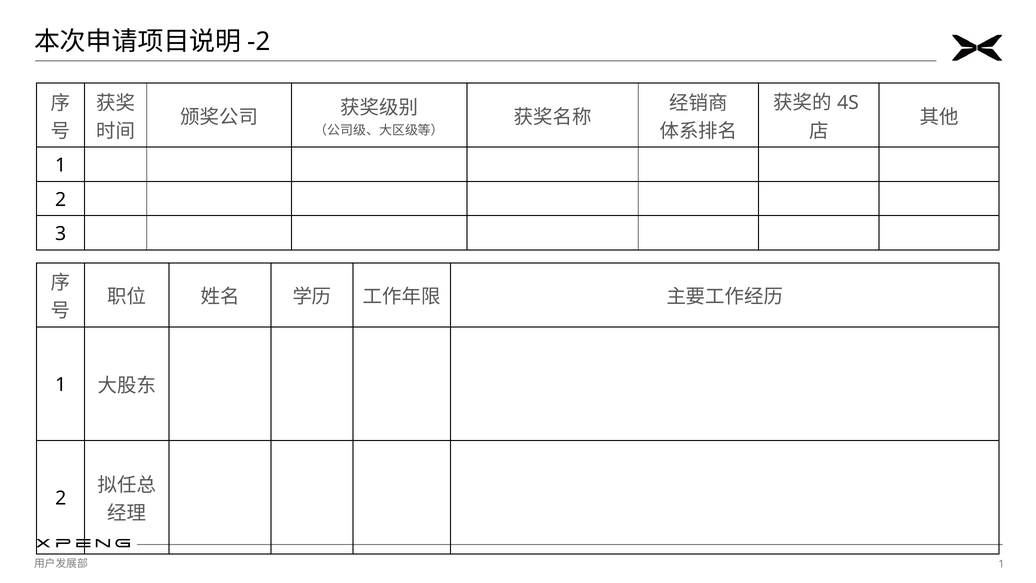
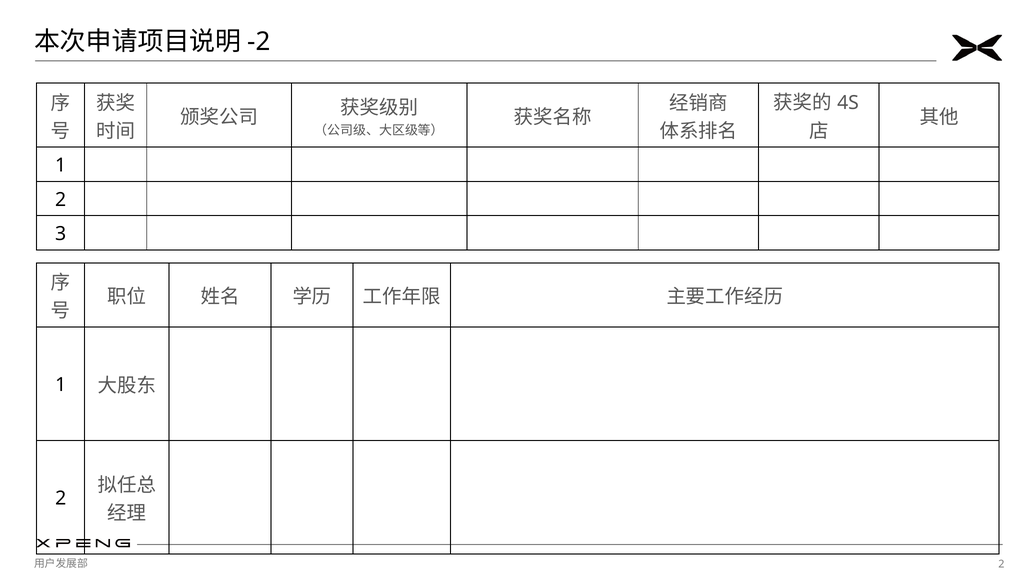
1: 1 -> 2 (1001, 564)
